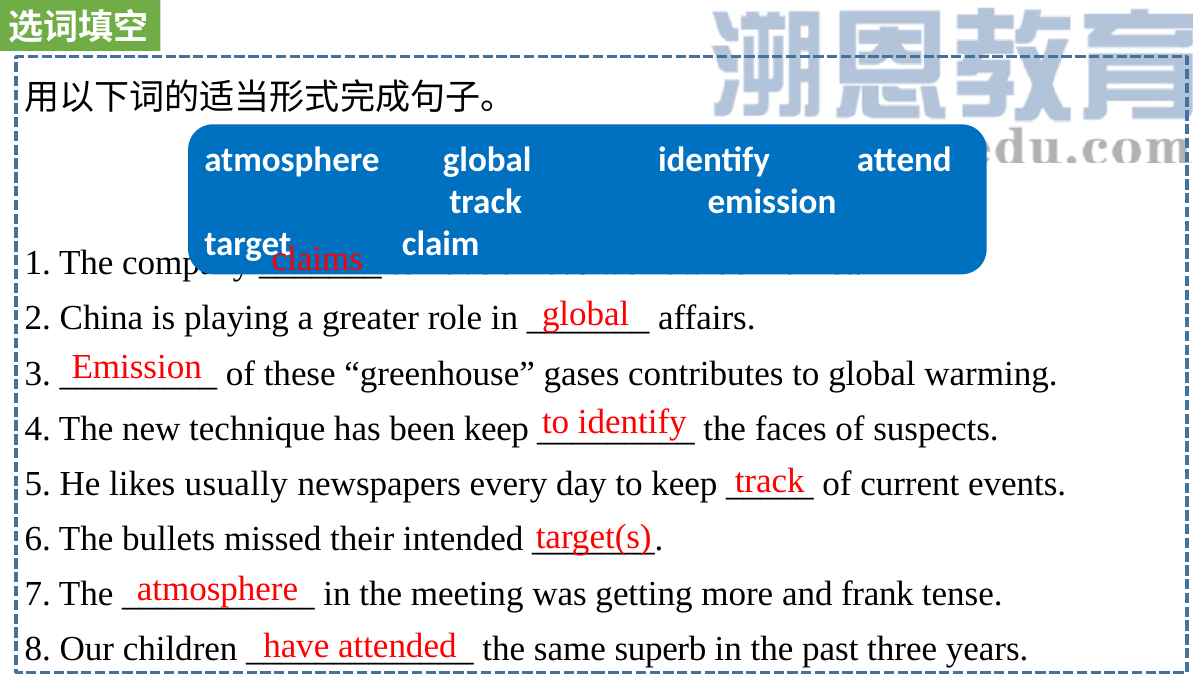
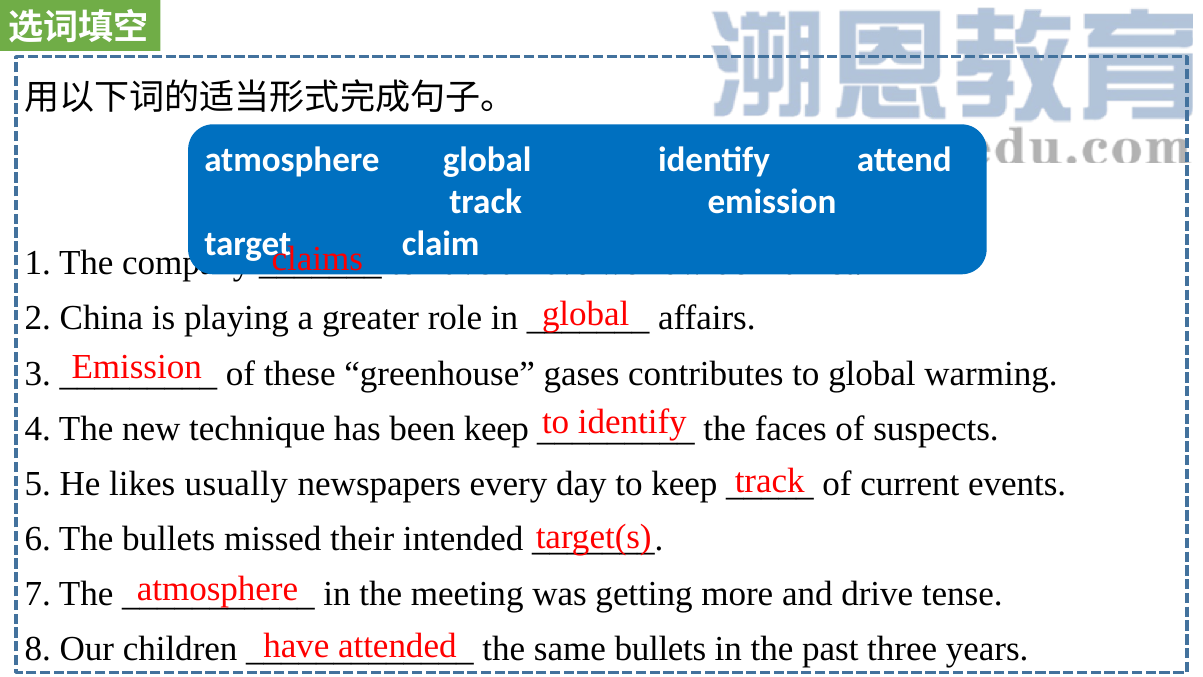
frank: frank -> drive (877, 594)
same superb: superb -> bullets (660, 649)
